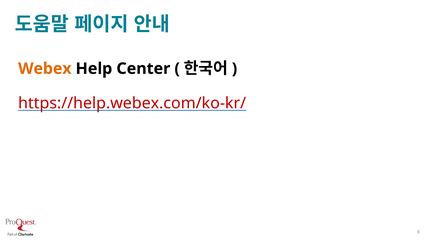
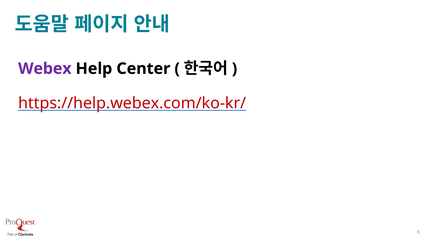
Webex colour: orange -> purple (45, 69)
